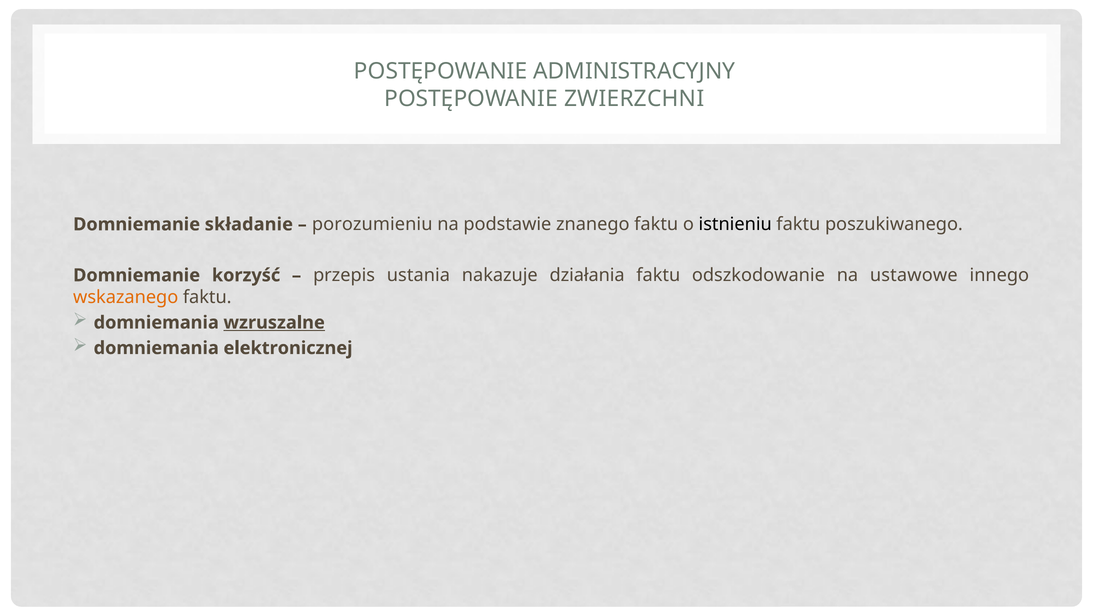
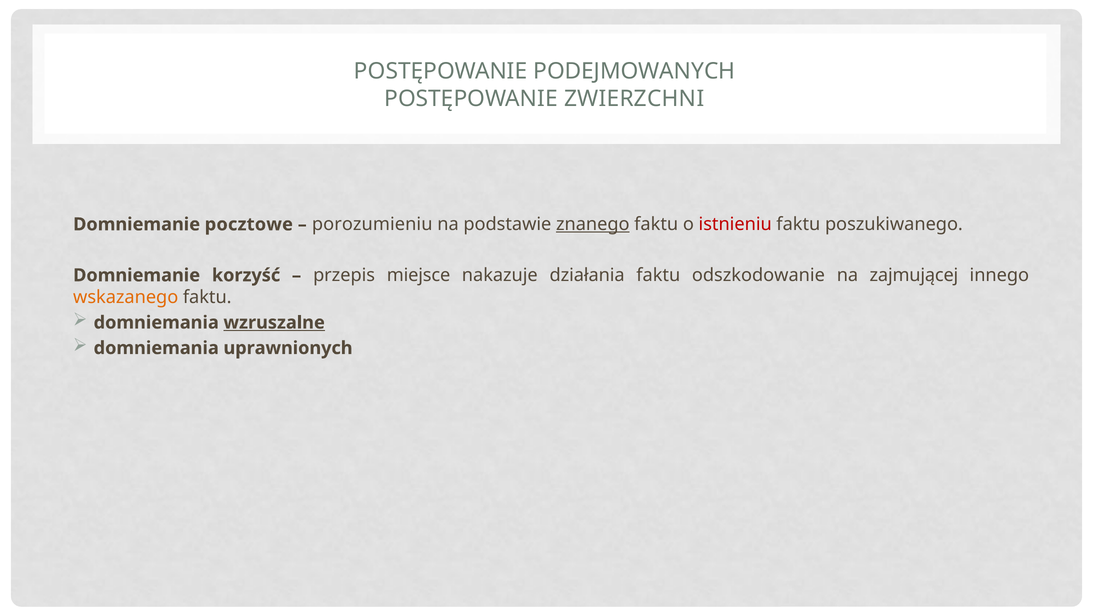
ADMINISTRACYJNY: ADMINISTRACYJNY -> PODEJMOWANYCH (634, 71)
składanie: składanie -> pocztowe (249, 224)
znanego underline: none -> present (593, 224)
istnieniu colour: black -> red (735, 224)
ustania: ustania -> miejsce (419, 275)
ustawowe: ustawowe -> zajmującej (914, 275)
elektronicznej: elektronicznej -> uprawnionych (288, 348)
